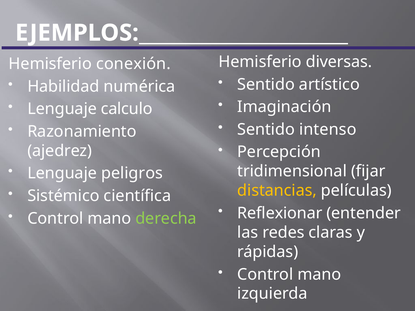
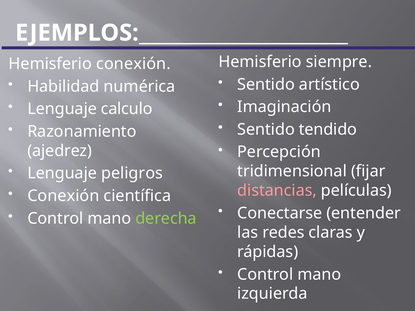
diversas: diversas -> siempre (339, 62)
intenso: intenso -> tendido (328, 130)
distancias colour: yellow -> pink (277, 191)
Sistémico: Sistémico -> Conexión (63, 196)
Reflexionar: Reflexionar -> Conectarse (280, 213)
